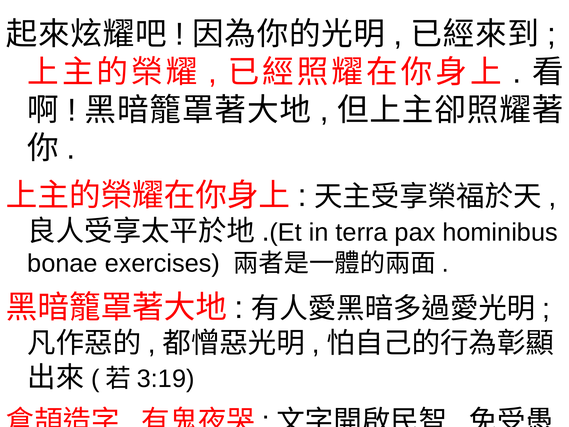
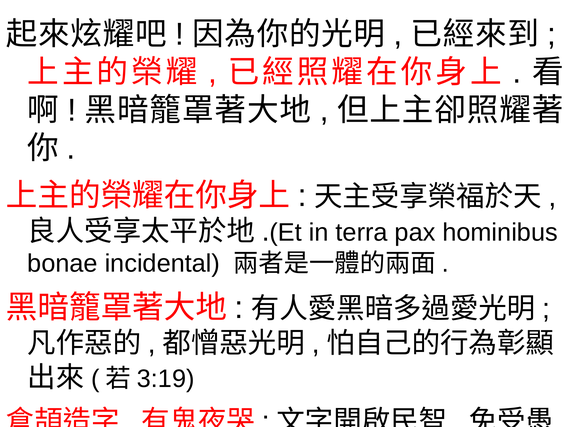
exercises: exercises -> incidental (162, 263)
